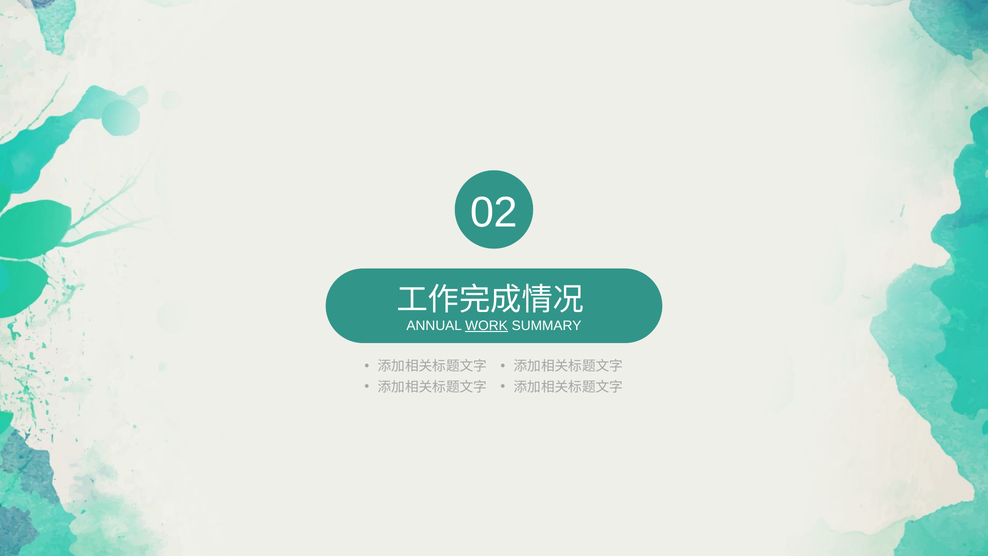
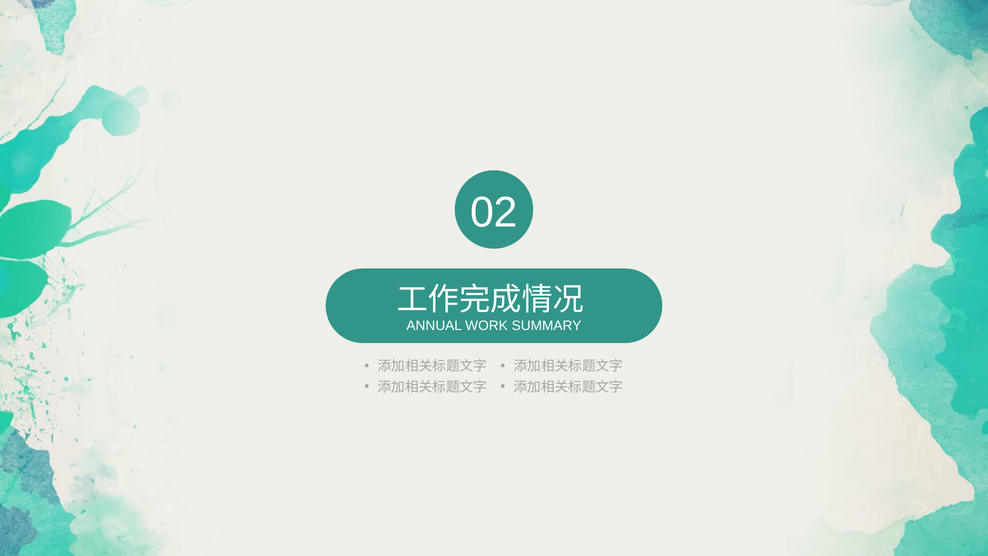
WORK underline: present -> none (486, 325)
